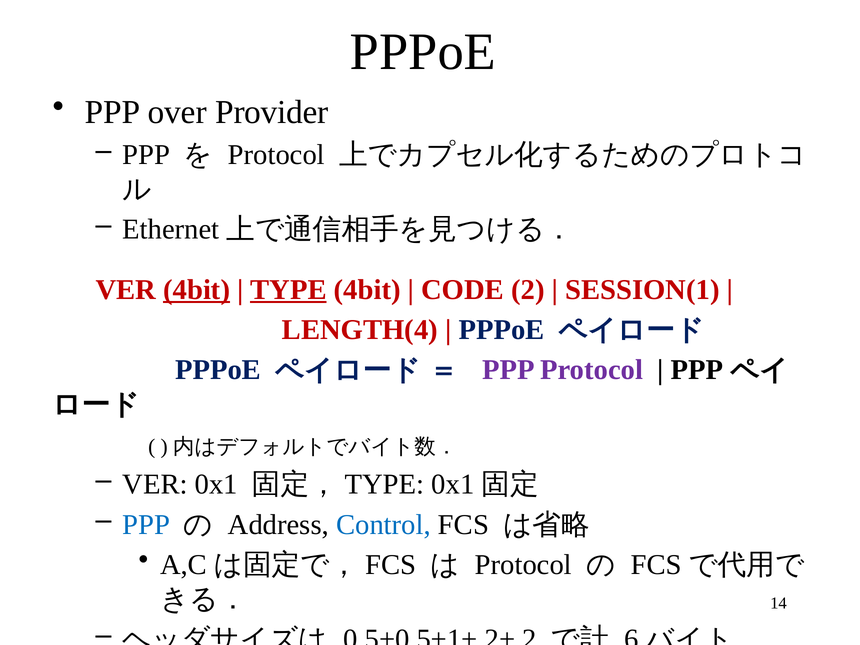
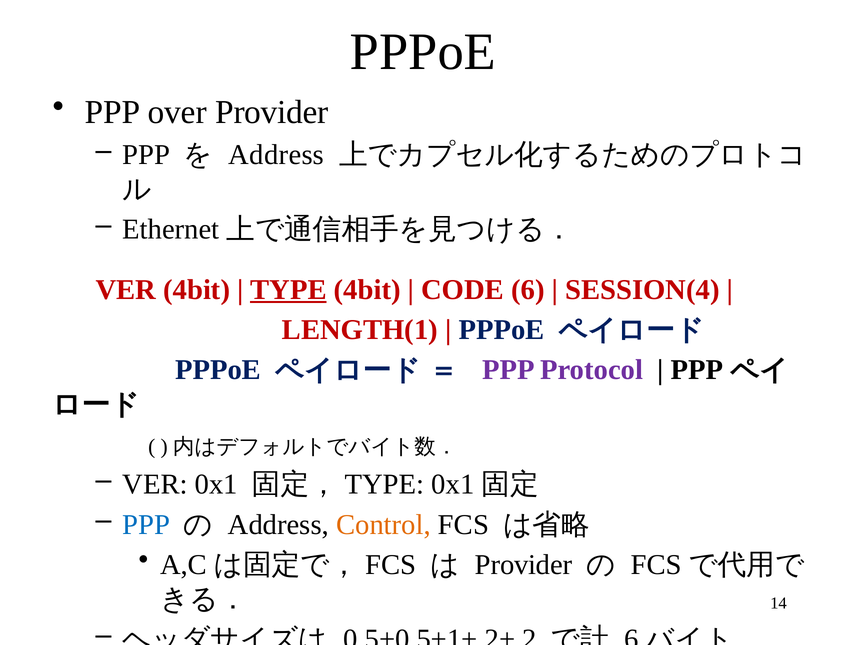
Protocol: Protocol -> Address (276, 155)
4bit underline: present -> none (197, 290)
CODE 2: 2 -> 6 (528, 290)
SESSION(1: SESSION(1 -> SESSION(4 (642, 290)
LENGTH(4: LENGTH(4 -> LENGTH(1 (360, 330)
Control colour: blue -> orange (383, 525)
Protocol: Protocol -> Provider (524, 565)
